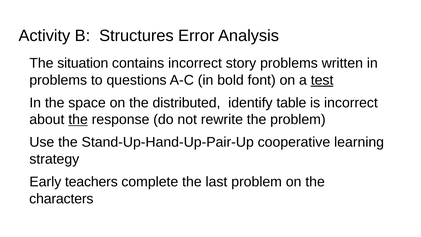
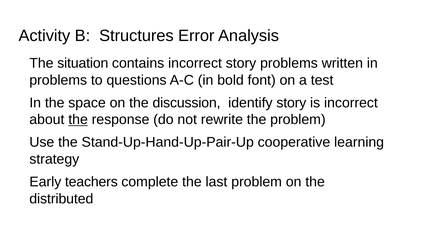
test underline: present -> none (322, 80)
distributed: distributed -> discussion (187, 103)
identify table: table -> story (291, 103)
characters: characters -> distributed (61, 199)
